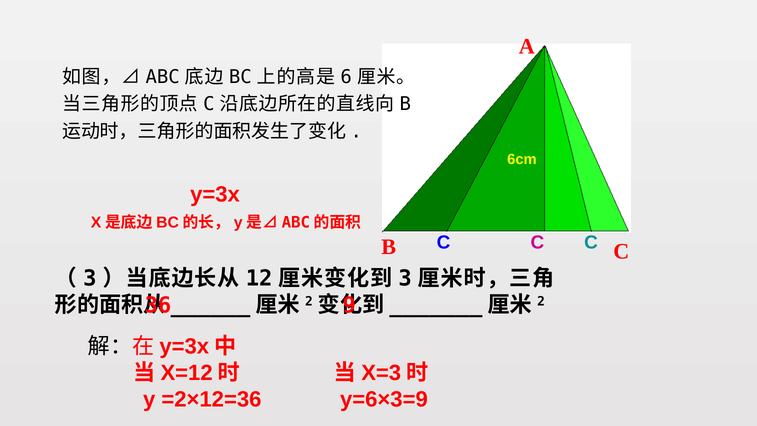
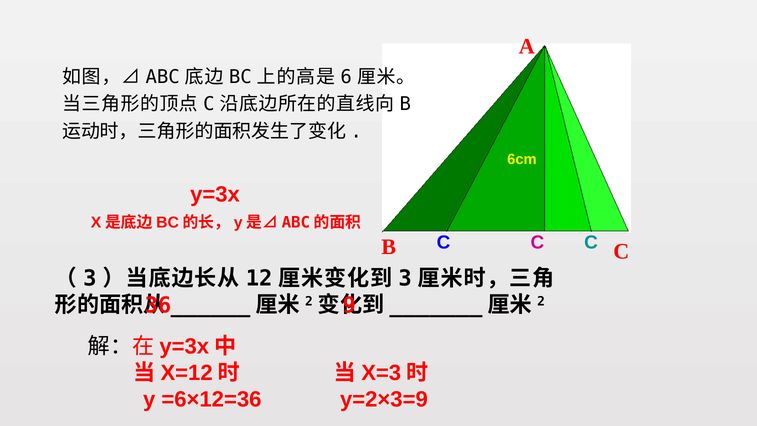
=2×12=36: =2×12=36 -> =6×12=36 (211, 399)
y=6×3=9: y=6×3=9 -> y=2×3=9 (384, 399)
